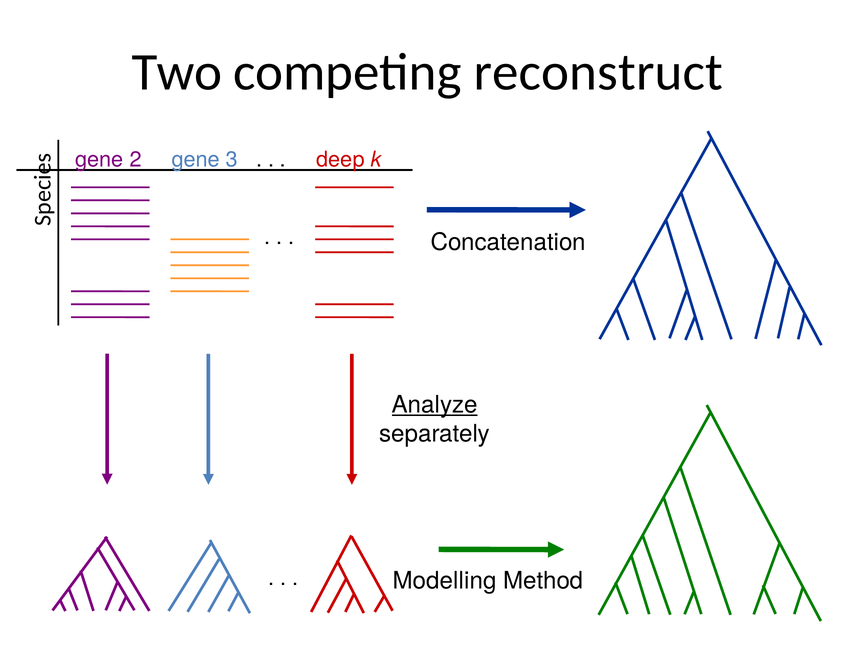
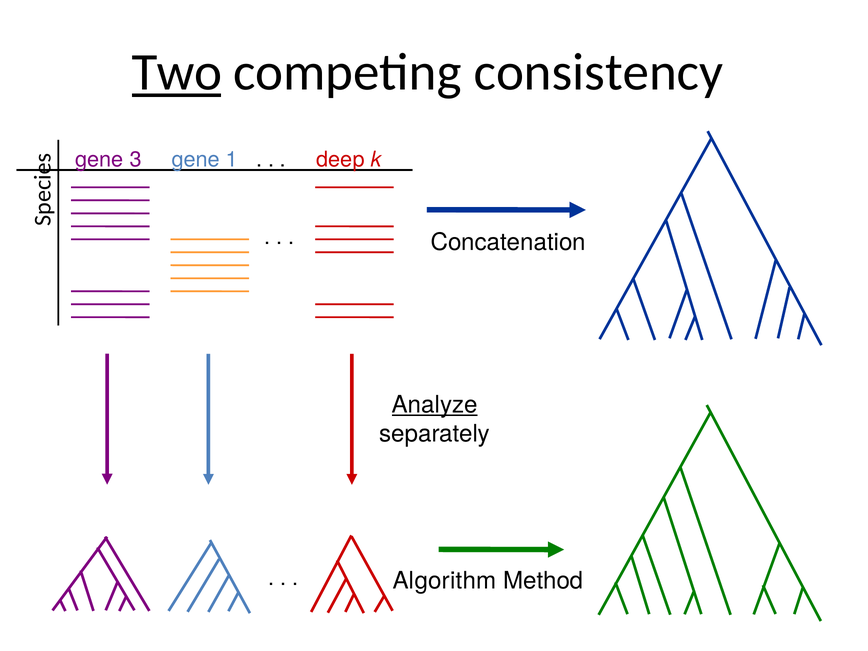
Two underline: none -> present (177, 72)
reconstruct: reconstruct -> consistency (598, 72)
2: 2 -> 3 (136, 160)
3: 3 -> 1 (232, 160)
Modelling: Modelling -> Algorithm (445, 581)
